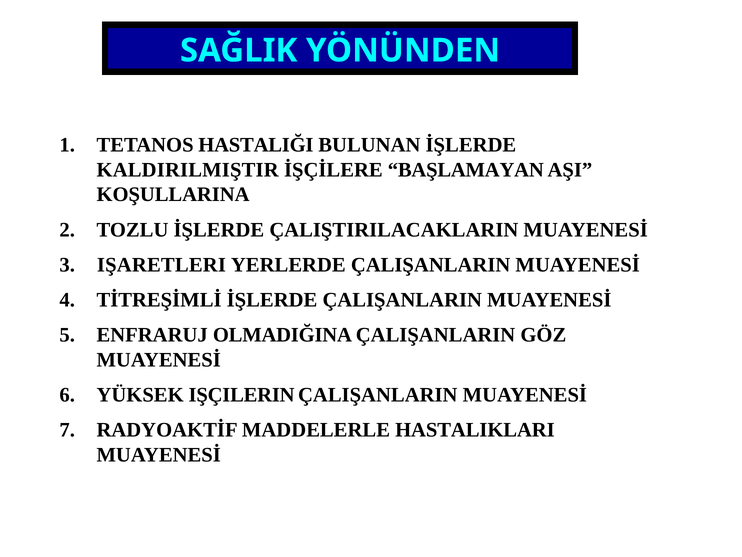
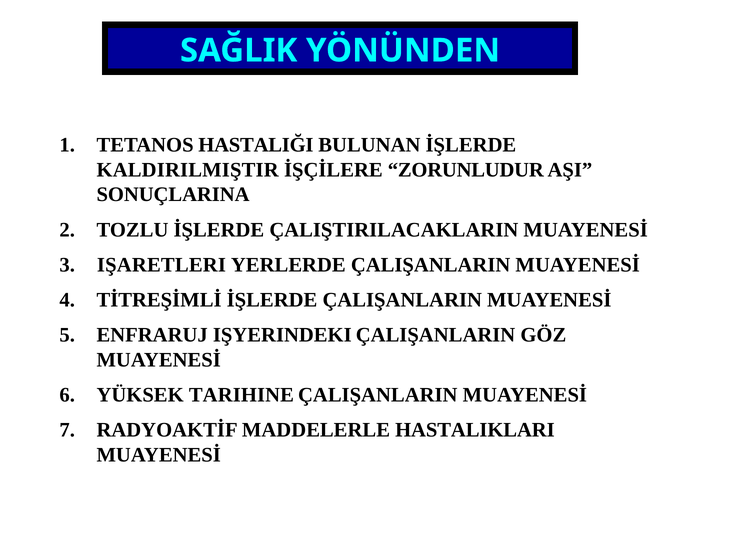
BAŞLAMAYAN: BAŞLAMAYAN -> ZORUNLUDUR (466, 170)
KOŞULLARINA: KOŞULLARINA -> SONUÇLARINA (173, 194)
OLMADIĞINA: OLMADIĞINA -> IŞYERINDEKI (282, 335)
IŞÇILERIN: IŞÇILERIN -> TARIHINE (241, 395)
